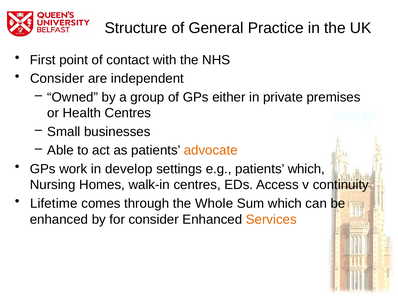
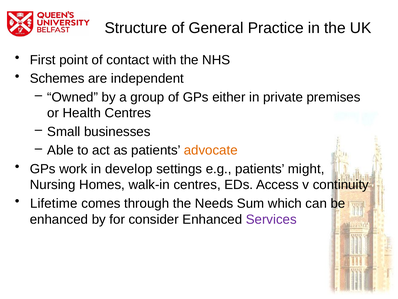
Consider: Consider -> Schemes (57, 78)
patients which: which -> might (306, 169)
Whole: Whole -> Needs (214, 203)
Services colour: orange -> purple (271, 219)
